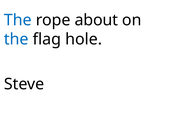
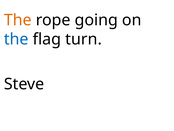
The colour: blue -> orange (18, 20)
about: about -> going (96, 20)
hole: hole -> turn (84, 39)
